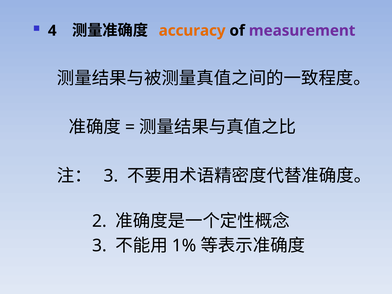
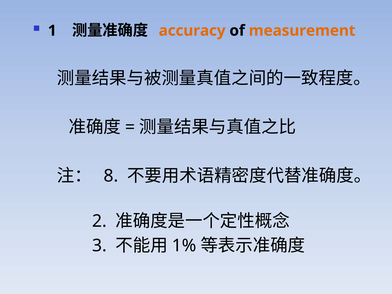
4: 4 -> 1 (52, 31)
measurement colour: purple -> orange (302, 31)
3: 3 -> 8 (111, 176)
